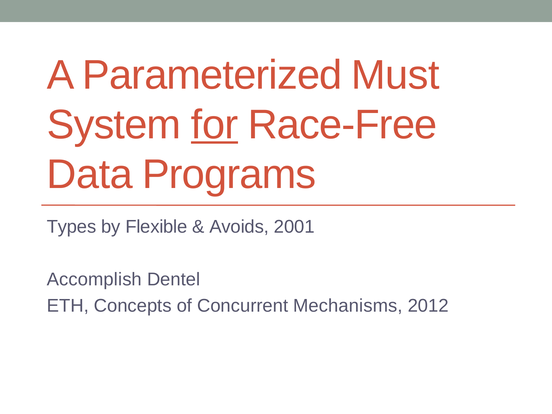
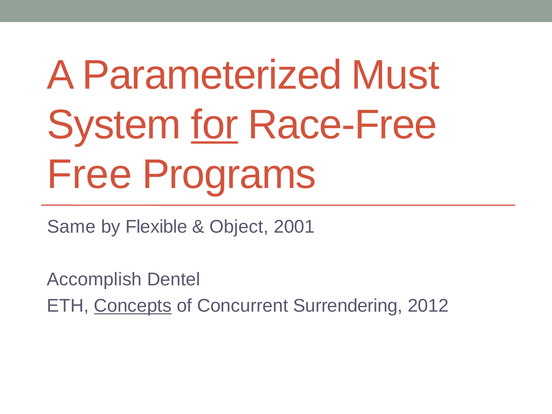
Data: Data -> Free (89, 174)
Types: Types -> Same (71, 227)
Avoids: Avoids -> Object (239, 227)
Concepts underline: none -> present (133, 306)
Mechanisms: Mechanisms -> Surrendering (348, 306)
